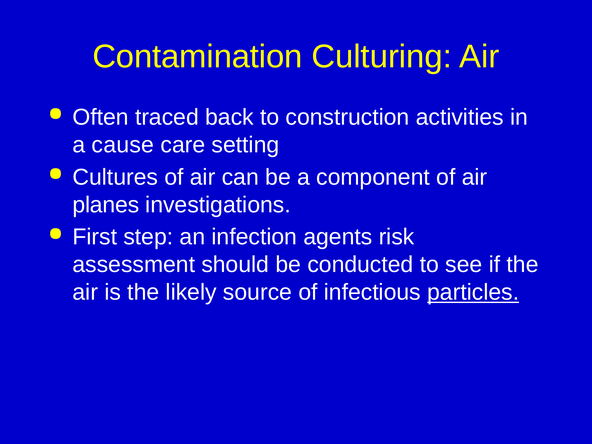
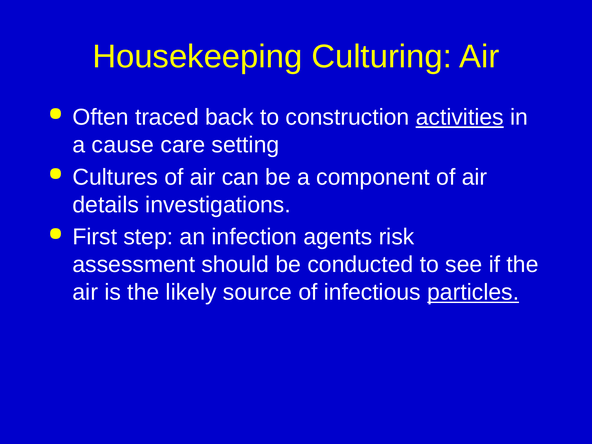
Contamination: Contamination -> Housekeeping (197, 57)
activities underline: none -> present (460, 117)
planes: planes -> details (106, 205)
